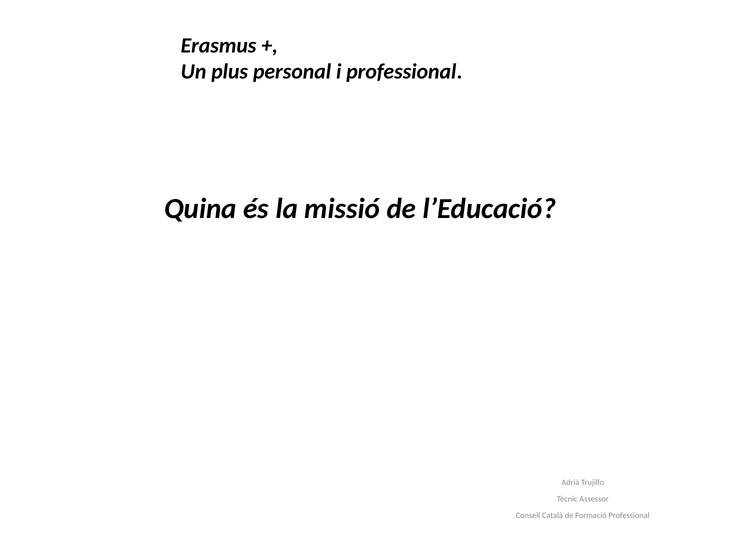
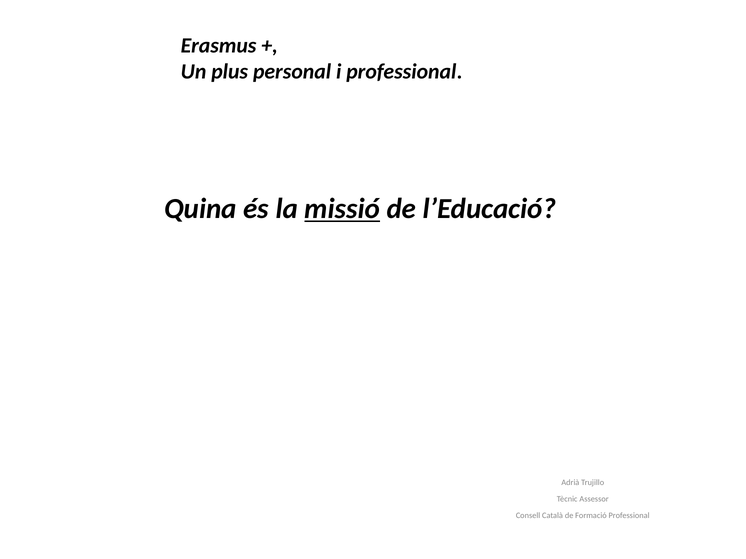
missió underline: none -> present (342, 209)
